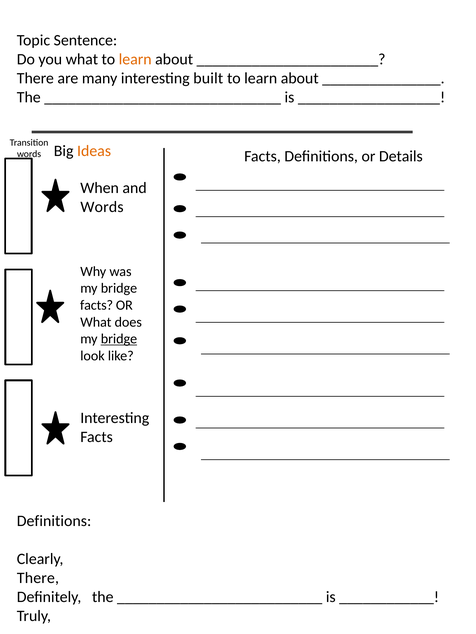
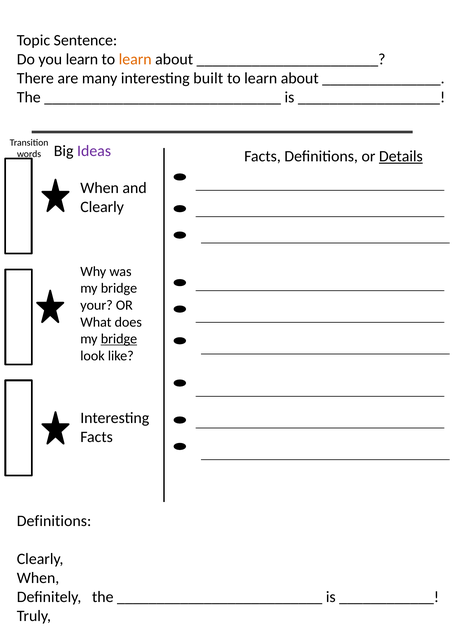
you what: what -> learn (82, 59)
Ideas colour: orange -> purple (94, 151)
Details underline: none -> present (401, 157)
Words: Words -> Clearly (102, 207)
facts: facts -> your (96, 306)
There: There -> When (38, 579)
